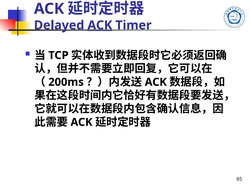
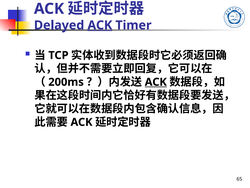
ACK underline: none -> present (156, 82)
